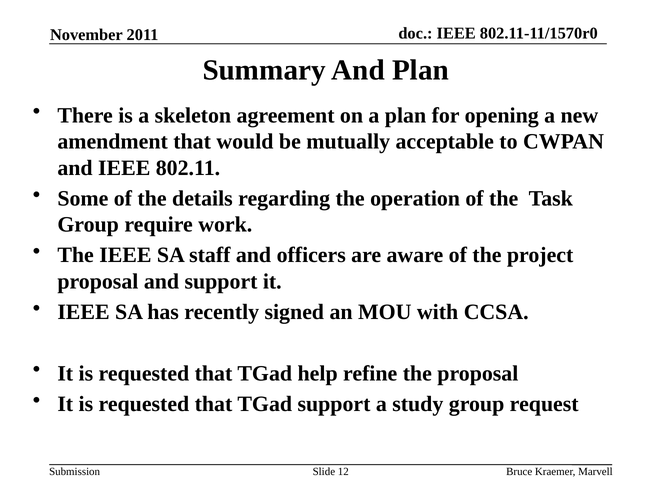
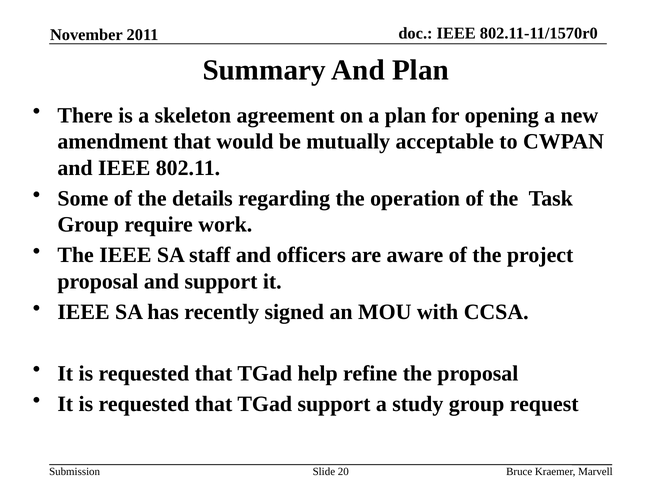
12: 12 -> 20 (343, 472)
